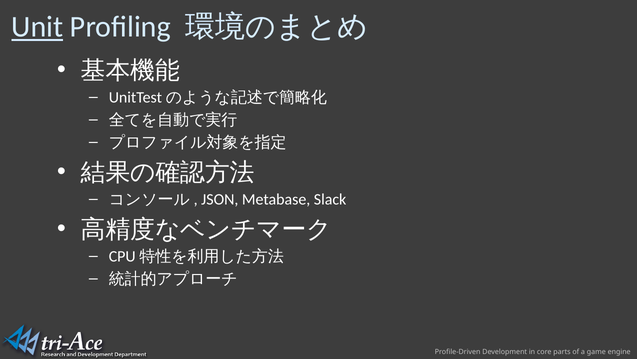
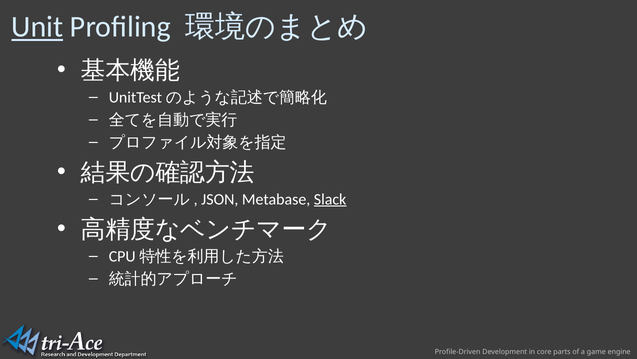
Slack underline: none -> present (330, 199)
